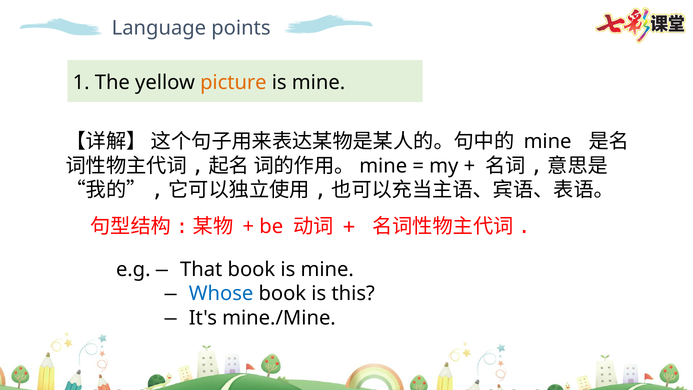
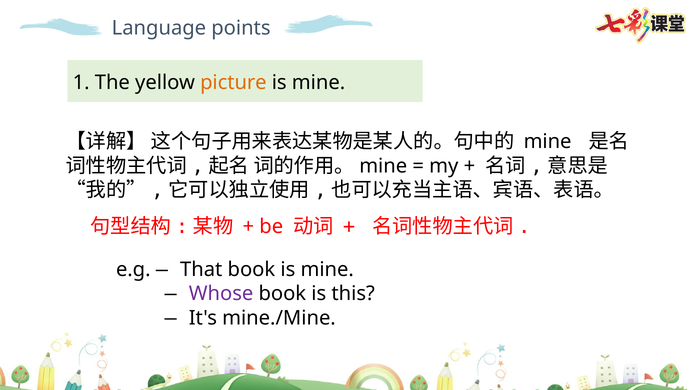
Whose colour: blue -> purple (221, 294)
